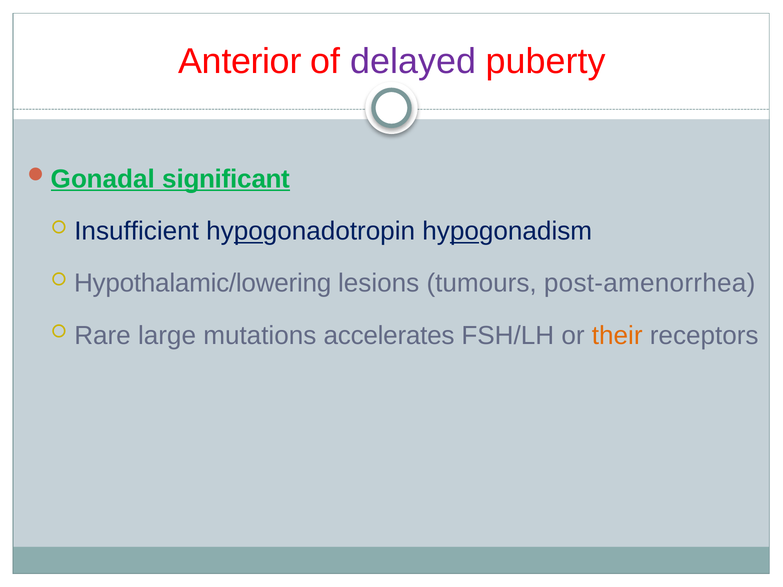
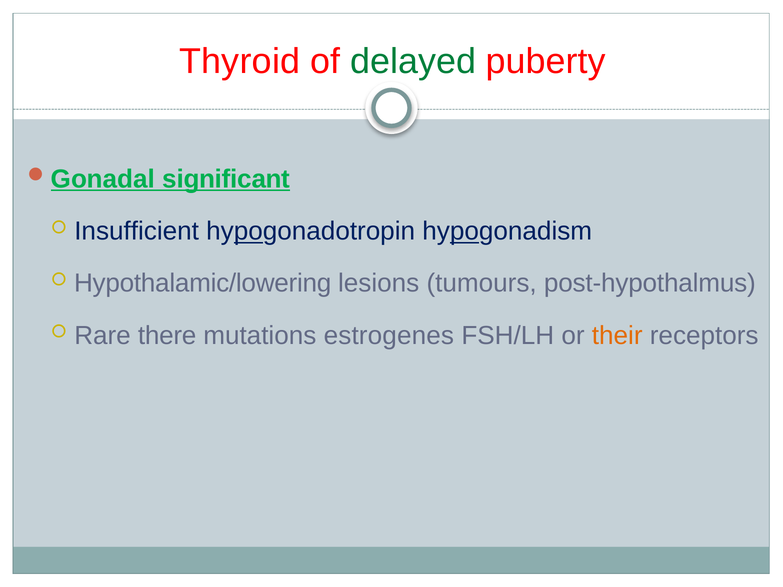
Anterior: Anterior -> Thyroid (240, 62)
delayed colour: purple -> green (413, 62)
post-amenorrhea: post-amenorrhea -> post-hypothalmus (650, 283)
large: large -> there (167, 336)
accelerates: accelerates -> estrogenes (389, 336)
